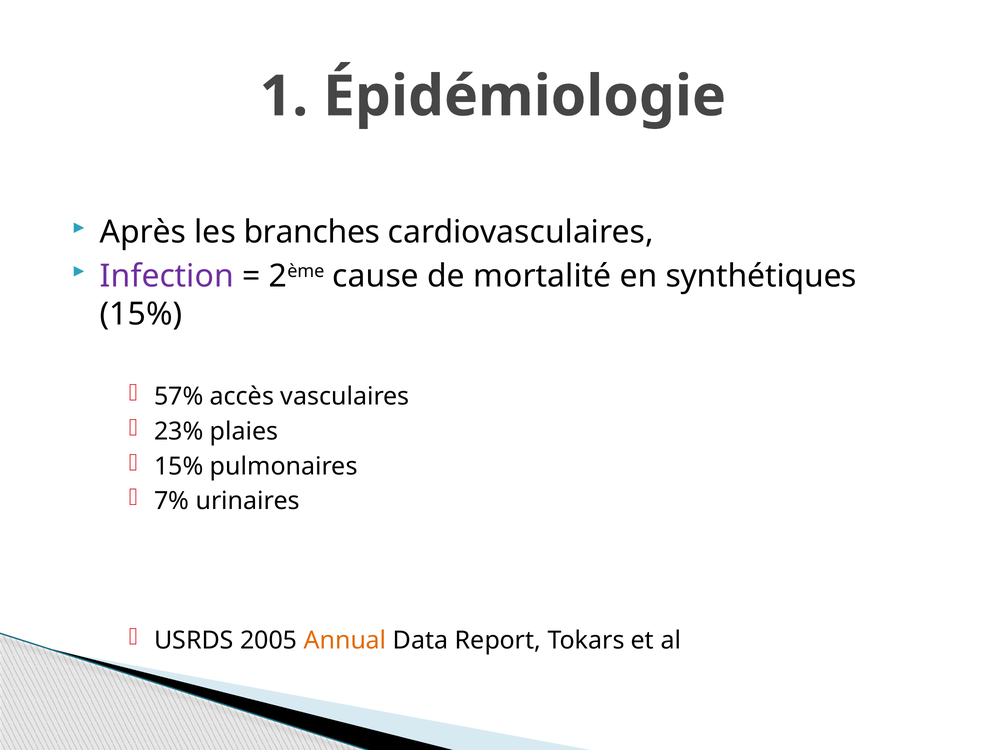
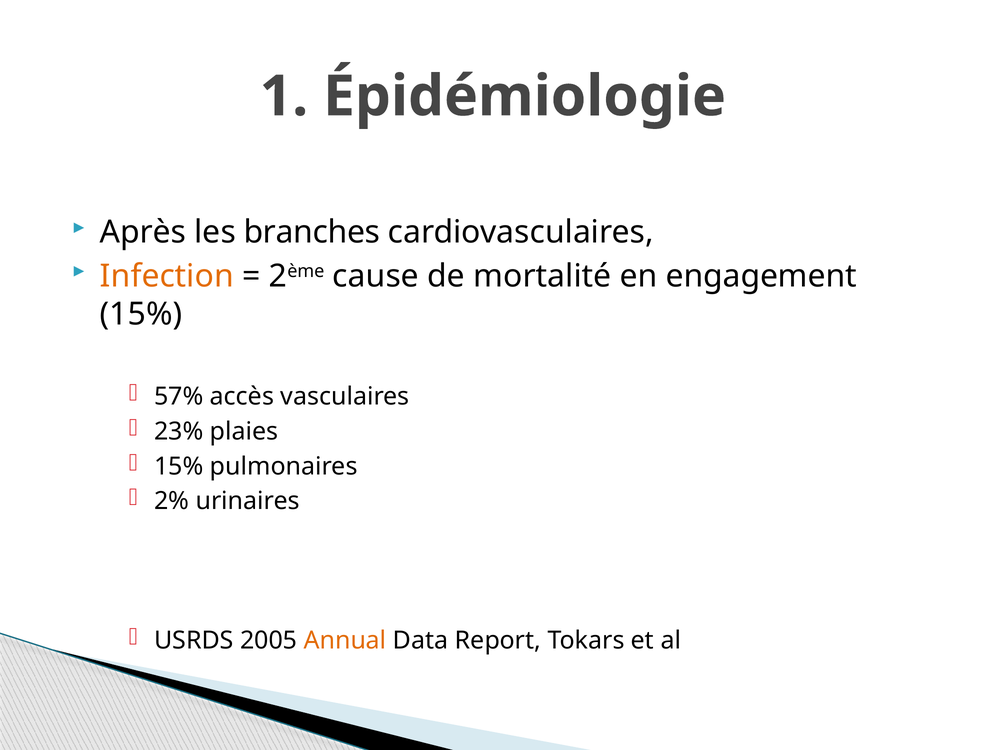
Infection colour: purple -> orange (167, 276)
synthétiques: synthétiques -> engagement (761, 276)
7%: 7% -> 2% (172, 502)
